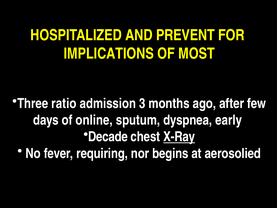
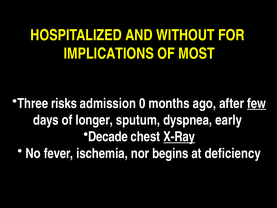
PREVENT: PREVENT -> WITHOUT (185, 35)
ratio: ratio -> risks (64, 103)
3: 3 -> 0 (142, 103)
few underline: none -> present (257, 103)
online: online -> longer (94, 120)
requiring: requiring -> ischemia (102, 153)
aerosolied: aerosolied -> deficiency (233, 153)
